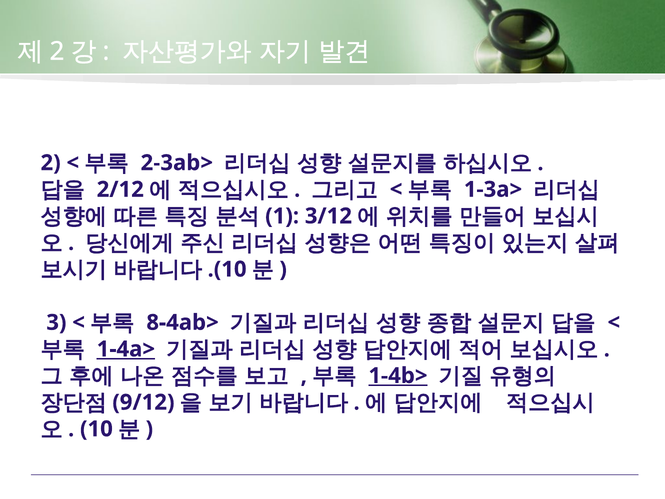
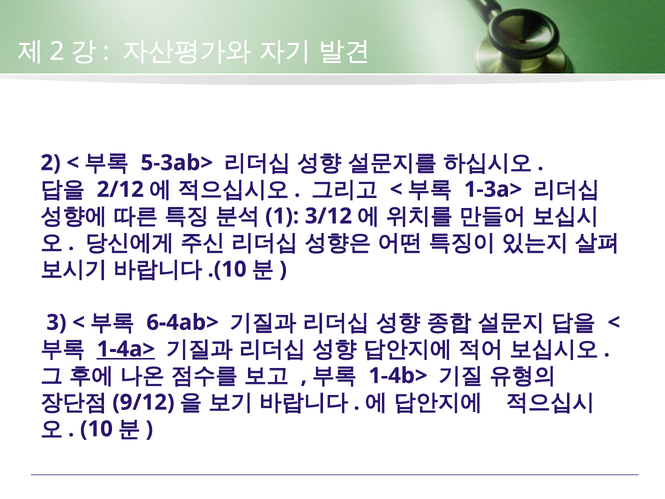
2-3ab>: 2-3ab> -> 5-3ab> (177, 163)
8-4ab>: 8-4ab> -> 6-4ab> (183, 322)
1-4b> underline: present -> none (398, 376)
